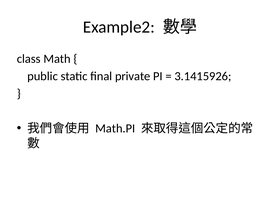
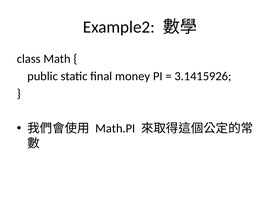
private: private -> money (133, 76)
